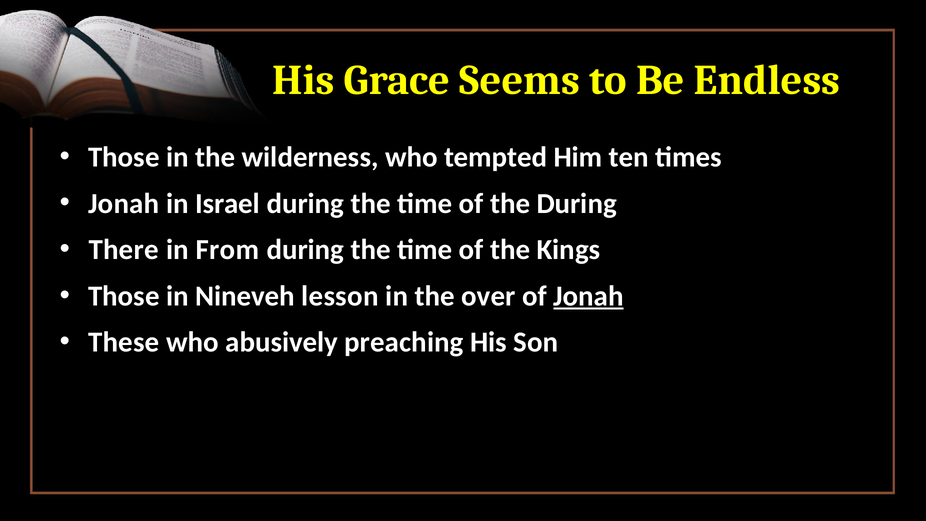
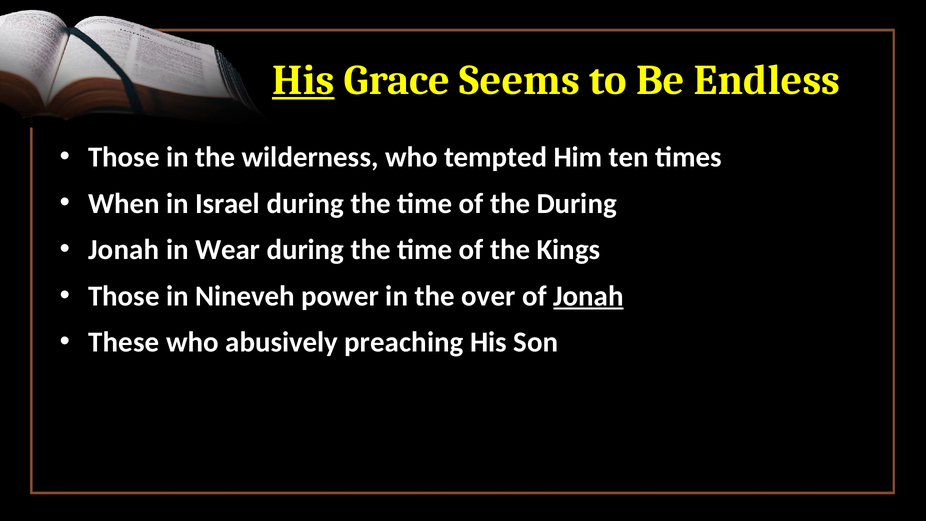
His underline: none -> present (303, 80)
Jonah: Jonah -> When (124, 203)
There: There -> Jonah (124, 250)
From: From -> Wear (228, 250)
lesson: lesson -> power (340, 296)
